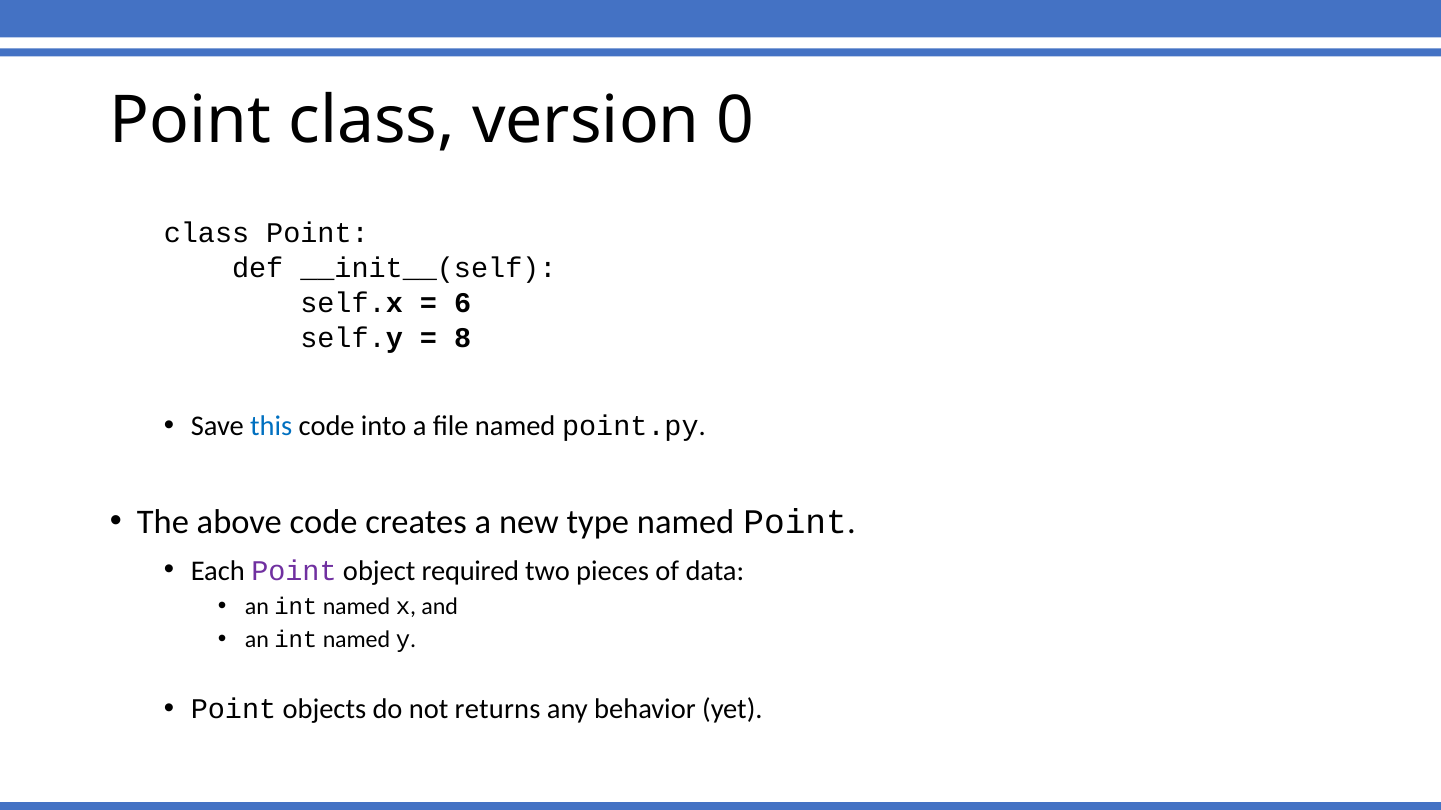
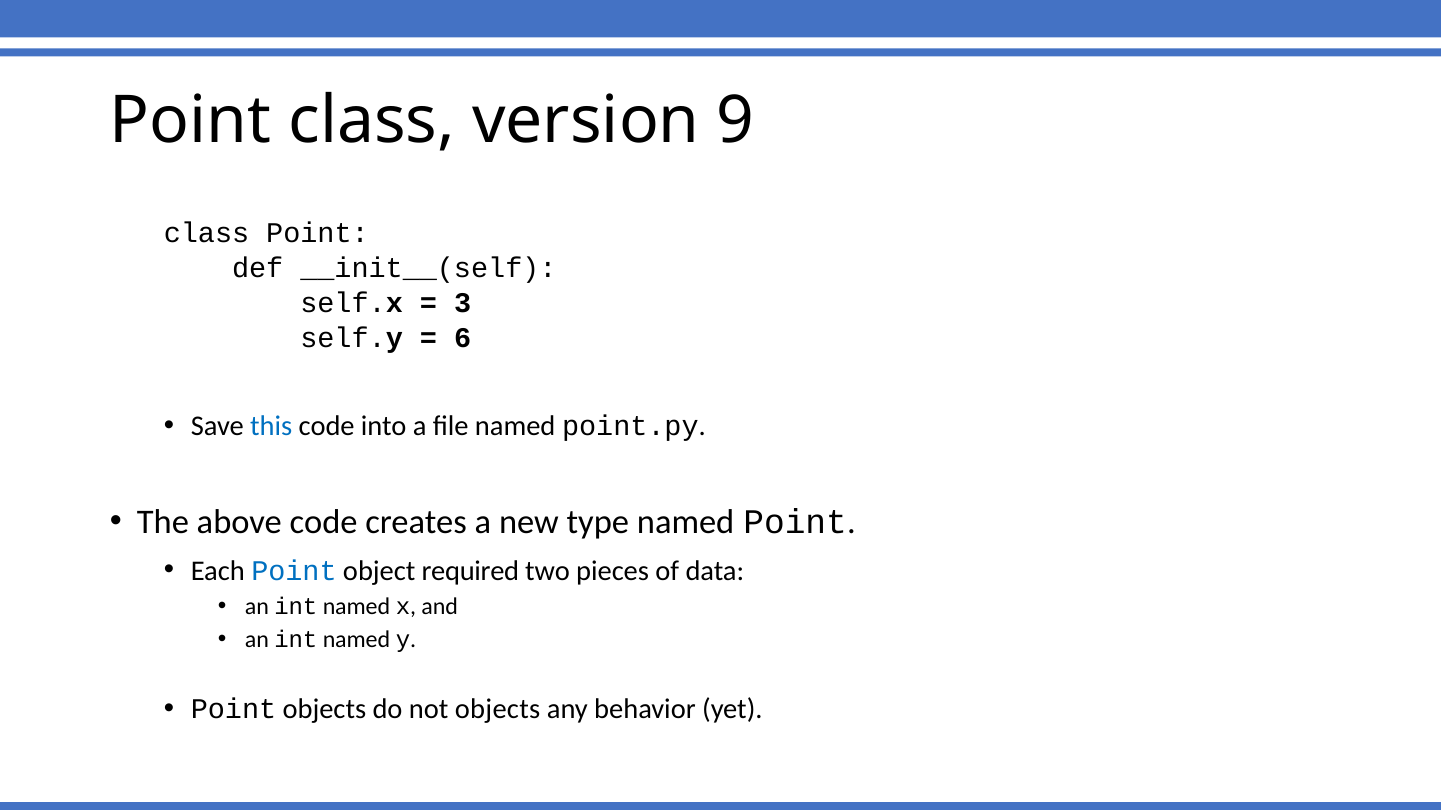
0: 0 -> 9 (736, 121)
6: 6 -> 3 (463, 303)
8: 8 -> 6 (463, 338)
Point colour: purple -> blue (294, 571)
not returns: returns -> objects (498, 709)
